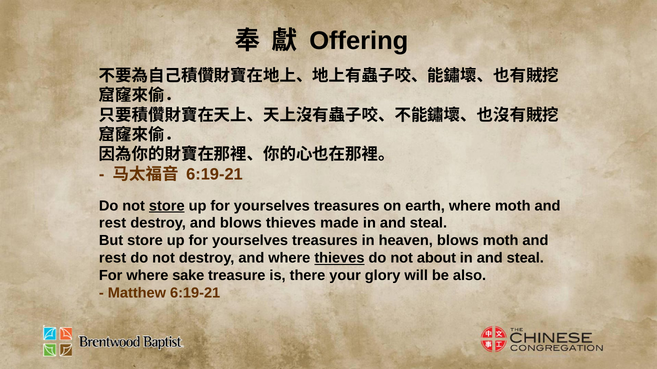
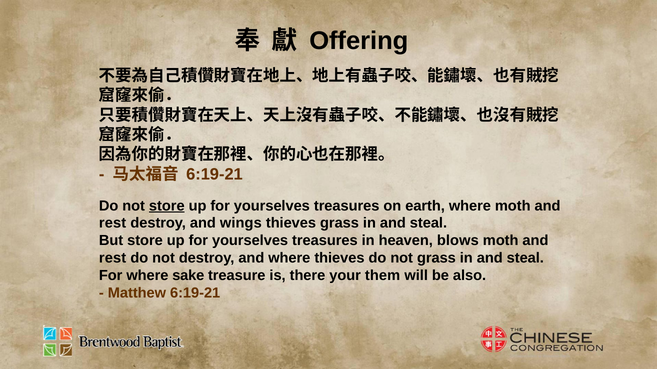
and blows: blows -> wings (241, 224)
thieves made: made -> grass (340, 224)
thieves underline: present -> none (339, 259)
not about: about -> grass (436, 259)
glory: glory -> them (383, 276)
